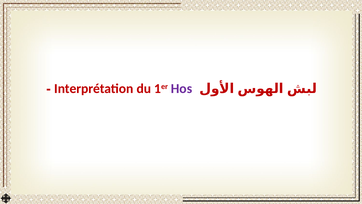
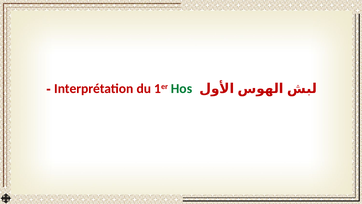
Hos colour: purple -> green (182, 89)
